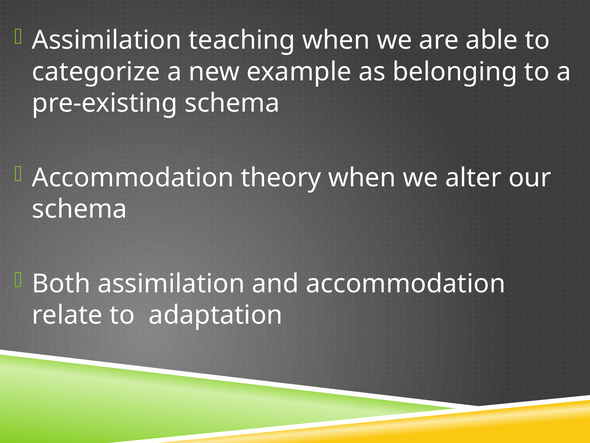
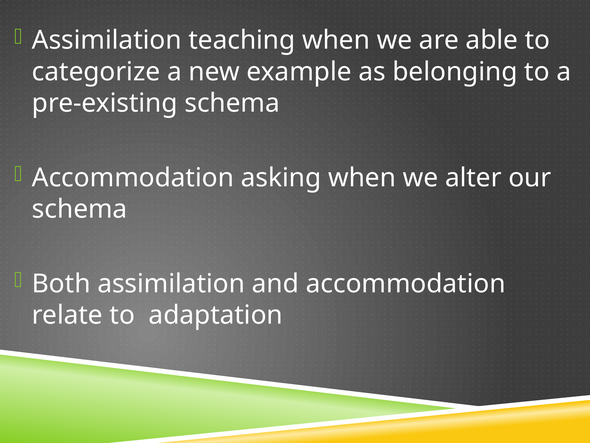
theory: theory -> asking (281, 178)
